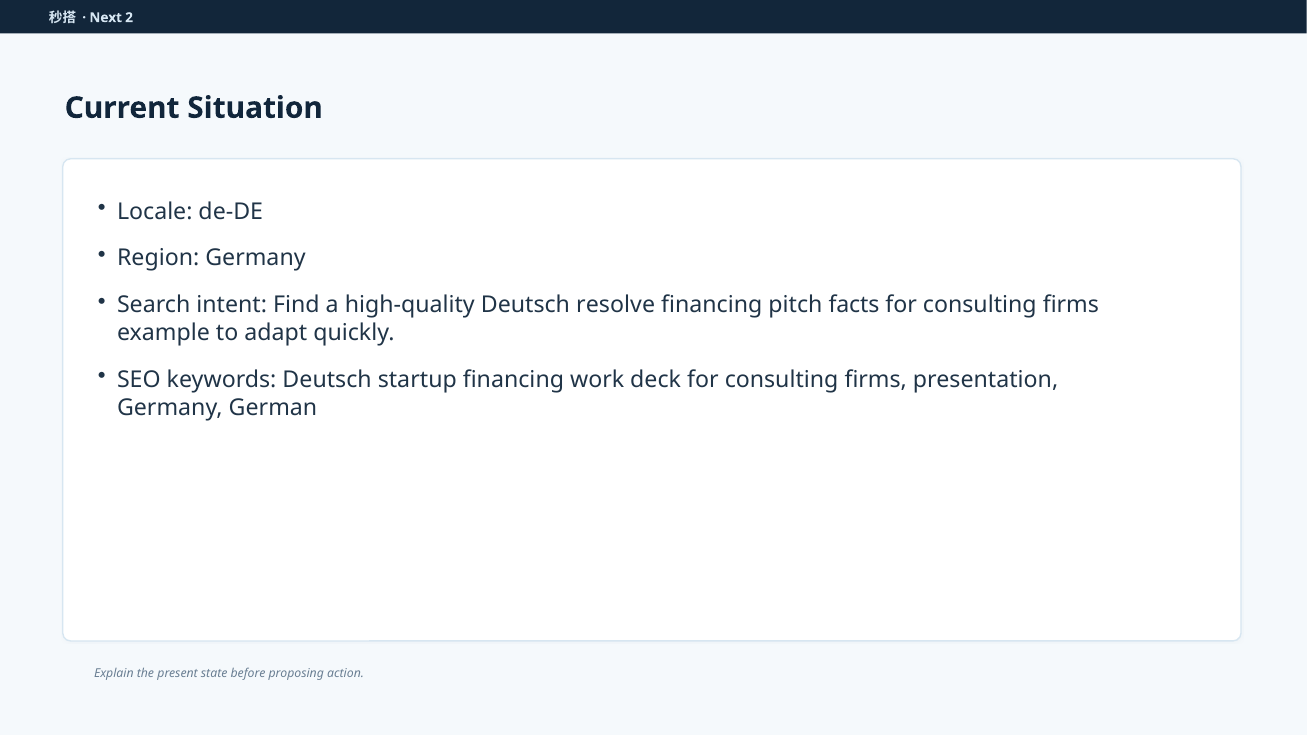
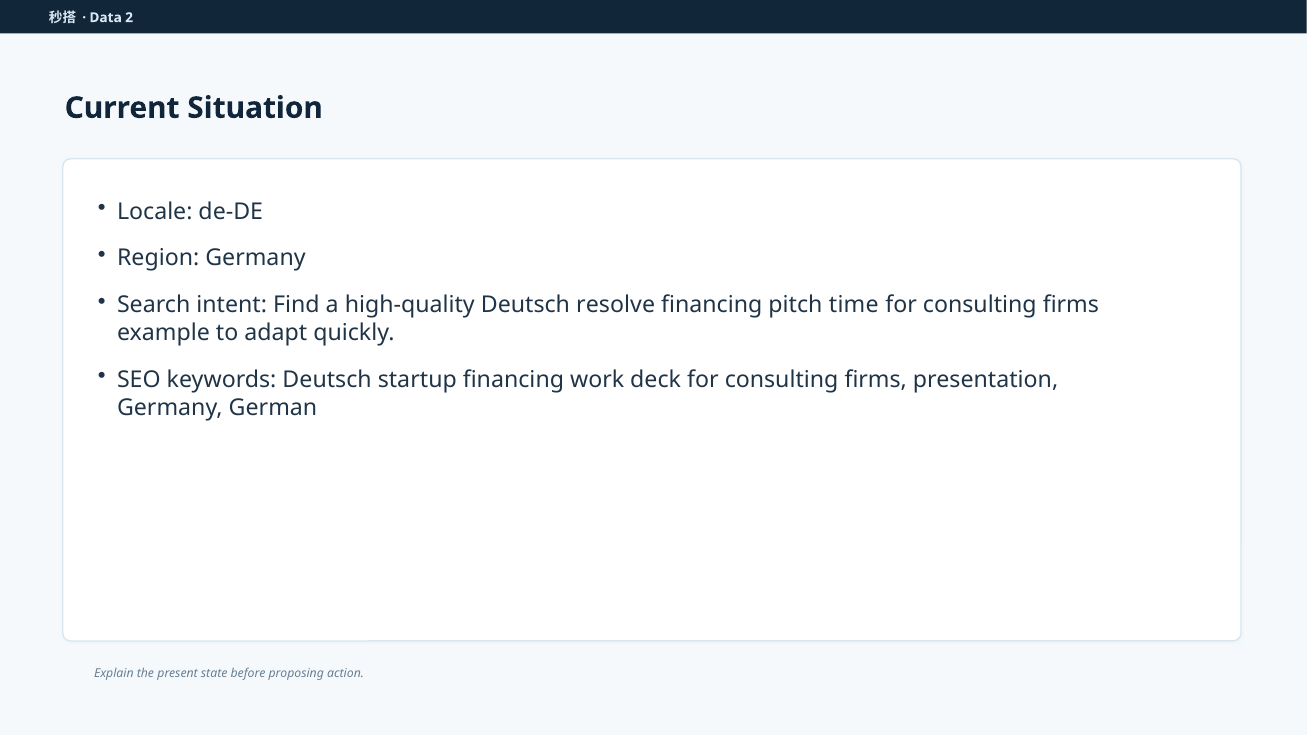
Next: Next -> Data (106, 18)
facts: facts -> time (854, 305)
